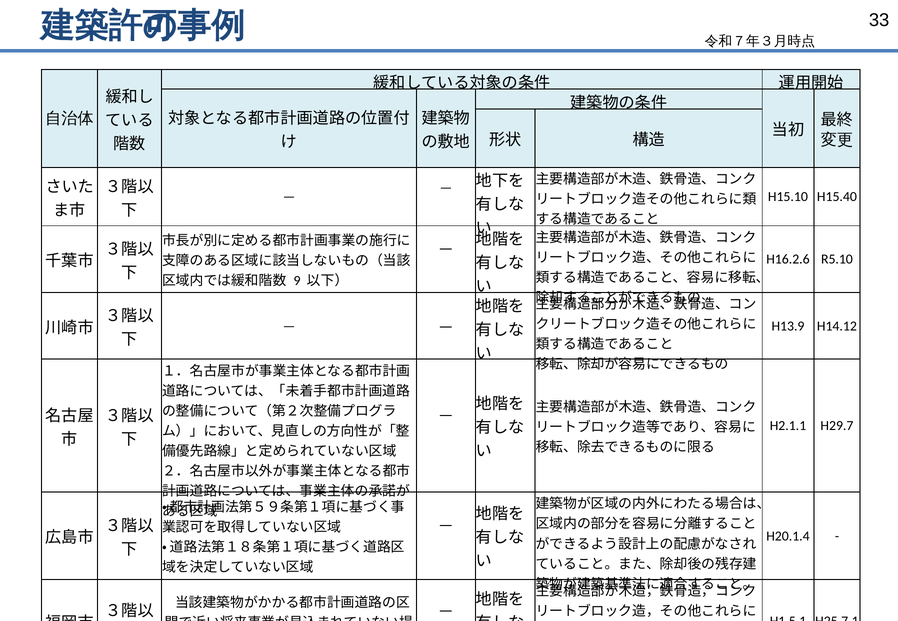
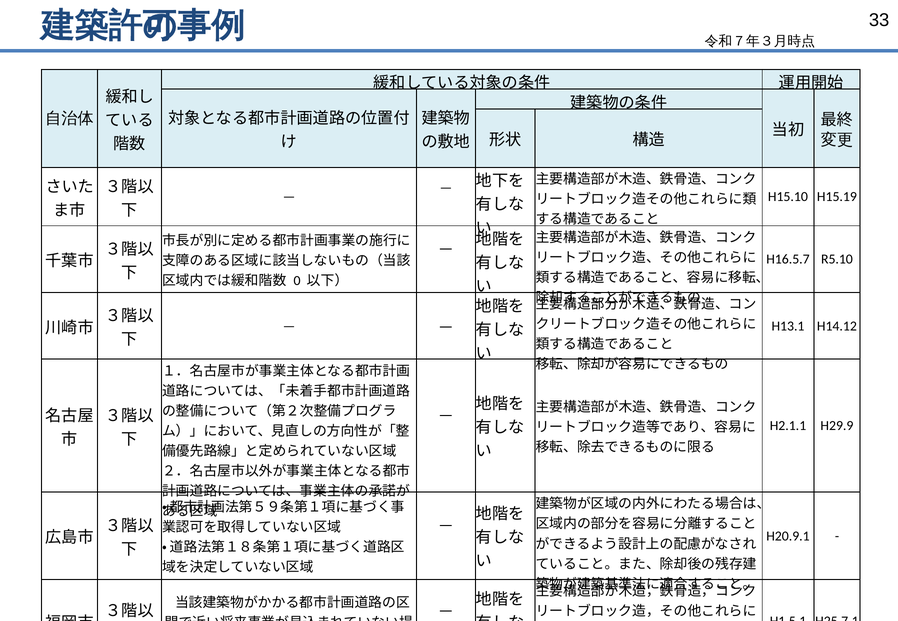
H15.40: H15.40 -> H15.19 (837, 197)
H16.2.6: H16.2.6 -> H16.5.7 (788, 260)
9: 9 -> 0 (297, 281)
H13.9: H13.9 -> H13.1 (788, 327)
H29.7: H29.7 -> H29.9 (837, 426)
H20.1.4: H20.1.4 -> H20.9.1 (788, 537)
